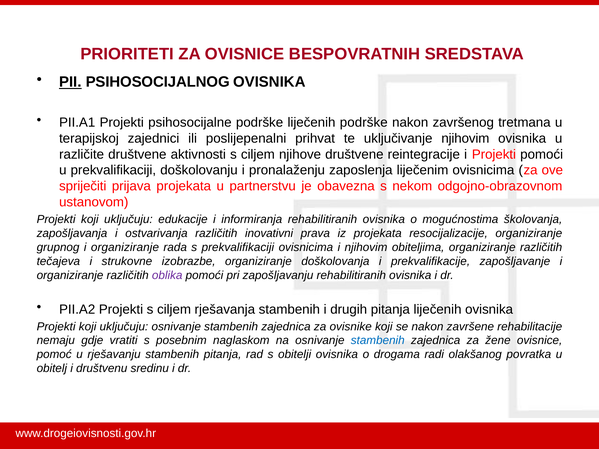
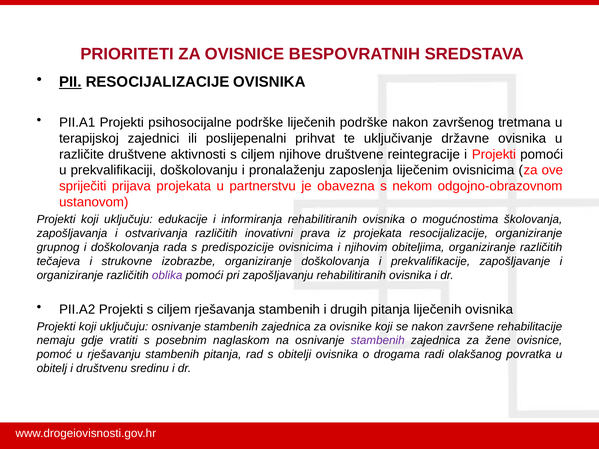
PII PSIHOSOCIJALNOG: PSIHOSOCIJALNOG -> RESOCIJALIZACIJE (158, 82)
uključivanje njihovim: njihovim -> državne (465, 138)
grupnog i organiziranje: organiziranje -> doškolovanja (125, 247)
s prekvalifikaciji: prekvalifikaciji -> predispozicije (238, 247)
stambenih colour: blue -> purple (378, 341)
